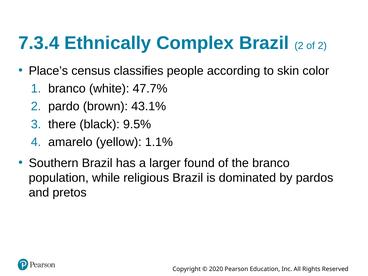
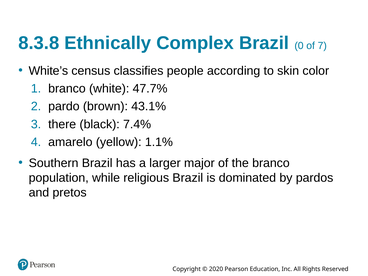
7.3.4: 7.3.4 -> 8.3.8 (39, 43)
Brazil 2: 2 -> 0 (299, 46)
of 2: 2 -> 7 (322, 46)
Place’s: Place’s -> White’s (48, 71)
9.5%: 9.5% -> 7.4% (137, 124)
found: found -> major (199, 163)
